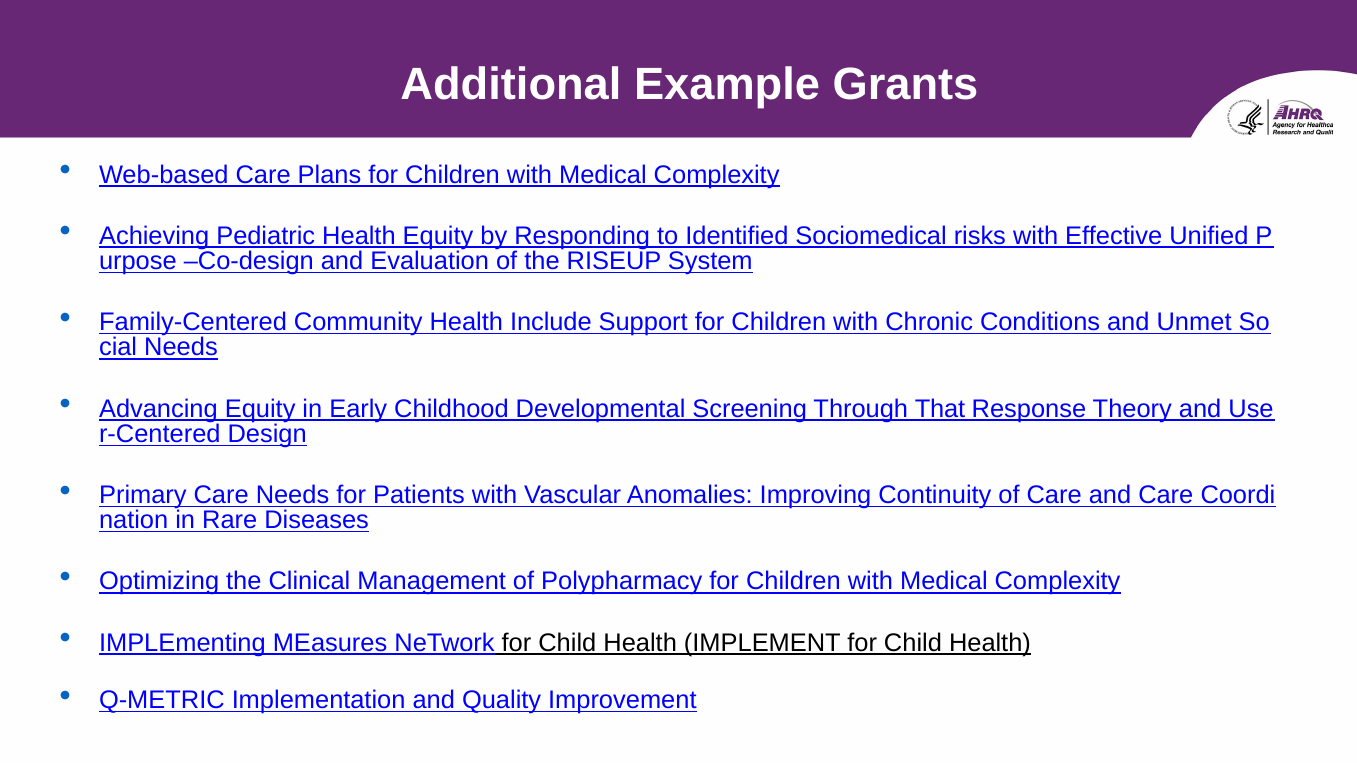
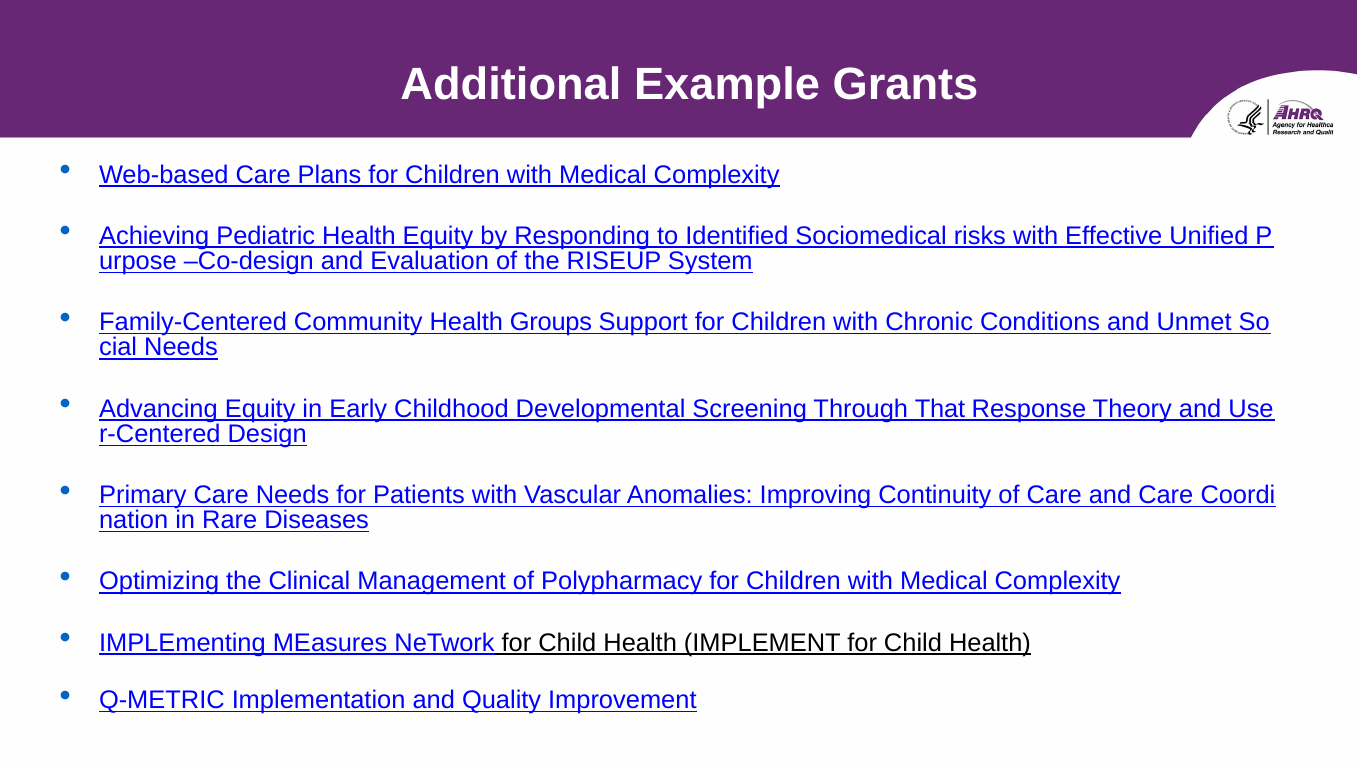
Include: Include -> Groups (551, 322)
